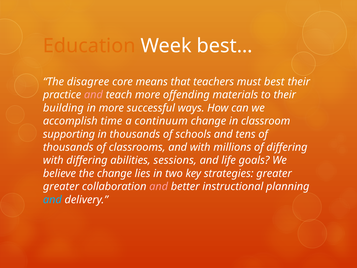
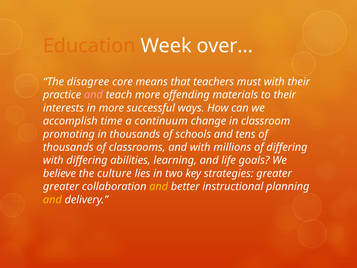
best…: best… -> over… (225, 46)
must best: best -> with (274, 82)
building: building -> interests (63, 108)
supporting: supporting -> promoting (69, 134)
sessions: sessions -> learning (175, 160)
the change: change -> culture (114, 173)
and colour: pink -> yellow (159, 186)
and colour: light blue -> yellow (52, 199)
